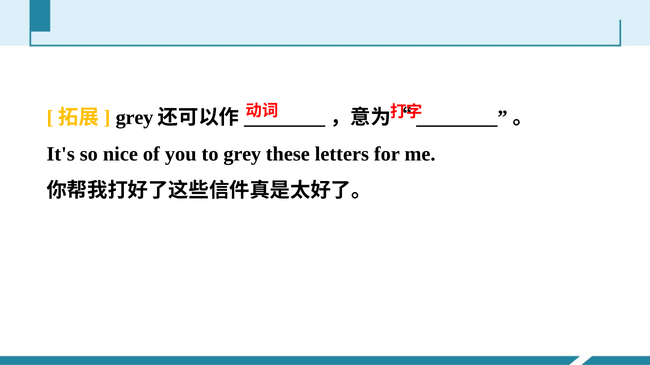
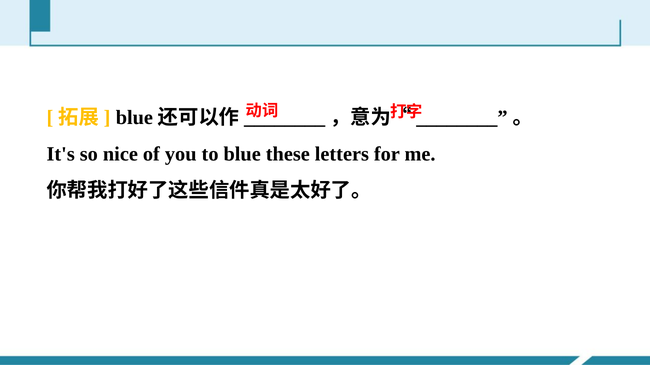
grey: grey -> blue (134, 118)
to grey: grey -> blue (242, 155)
